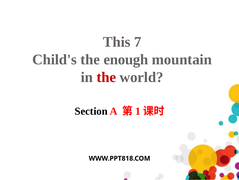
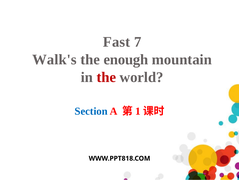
This: This -> Fast (117, 42)
Child's: Child's -> Walk's (54, 59)
Section colour: black -> blue (91, 111)
